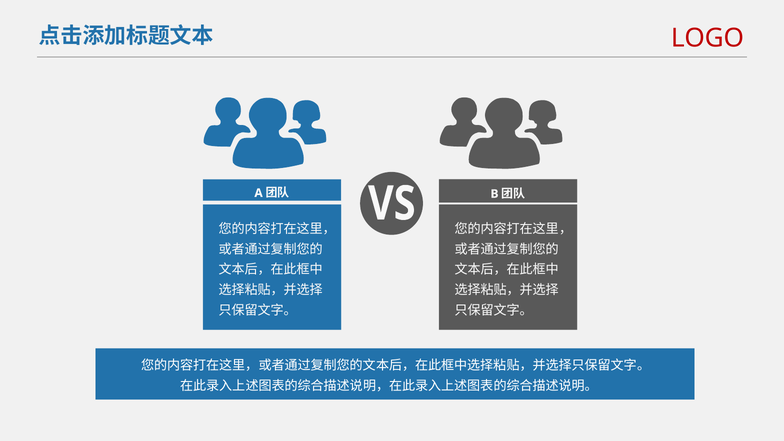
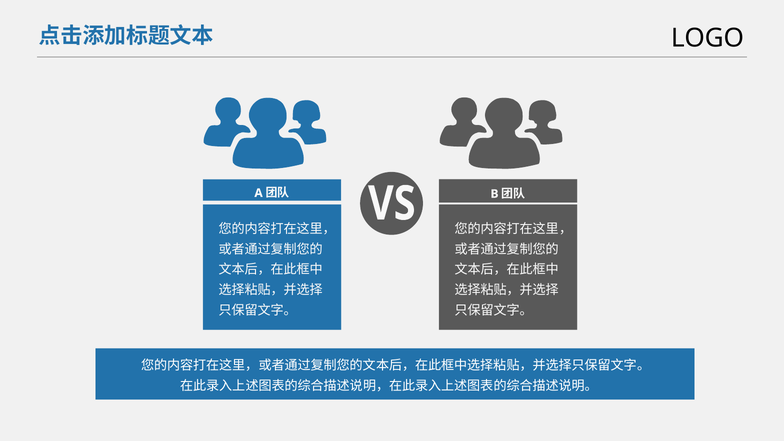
LOGO colour: red -> black (707, 38)
